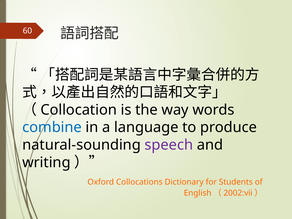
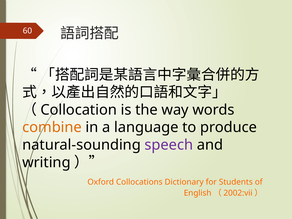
combine colour: blue -> orange (52, 127)
